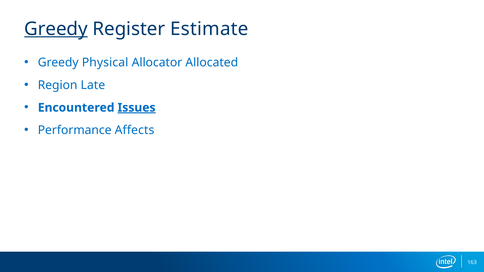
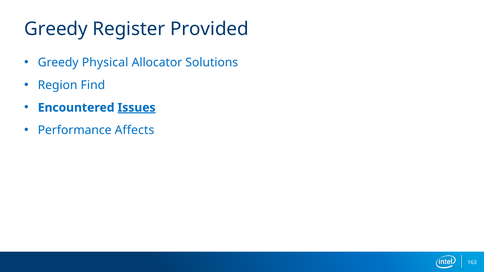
Greedy underline: present -> none (56, 29)
Estimate: Estimate -> Provided (209, 29)
Allocated: Allocated -> Solutions (212, 63)
Late: Late -> Find (93, 85)
